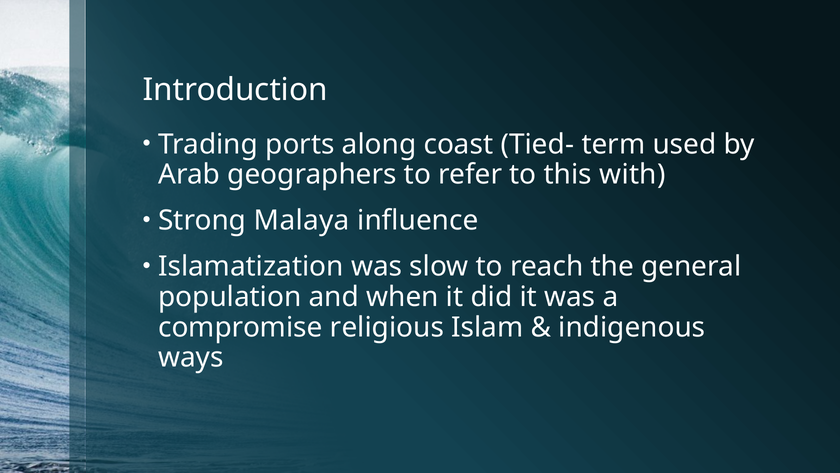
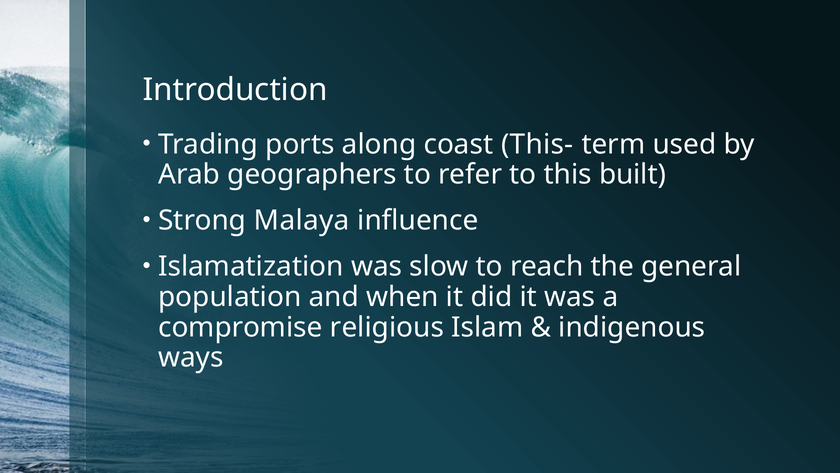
Tied-: Tied- -> This- (537, 144)
with: with -> built (633, 174)
